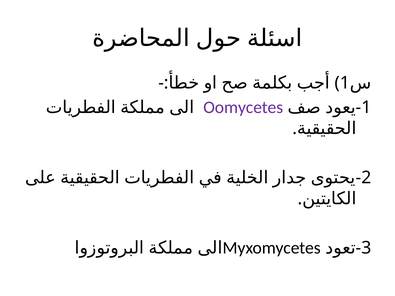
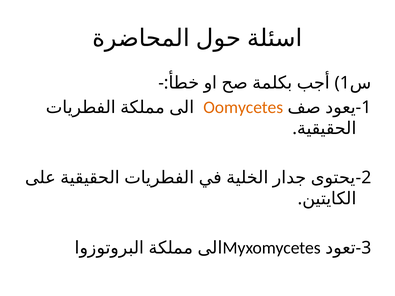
Oomycetes colour: purple -> orange (243, 107)
